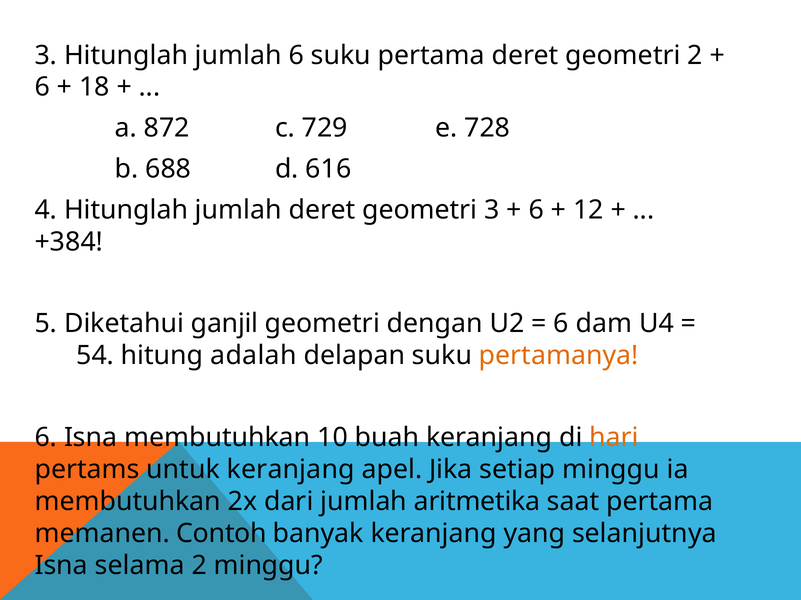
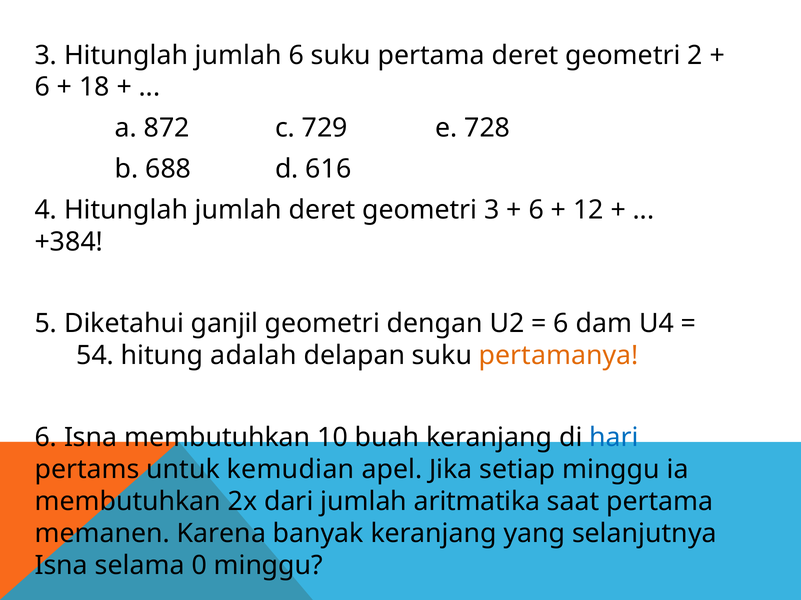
hari colour: orange -> blue (614, 438)
untuk keranjang: keranjang -> kemudian (291, 470)
aritmetika: aritmetika -> aritmatika (477, 502)
Contoh: Contoh -> Karena (221, 534)
selama 2: 2 -> 0 (199, 566)
